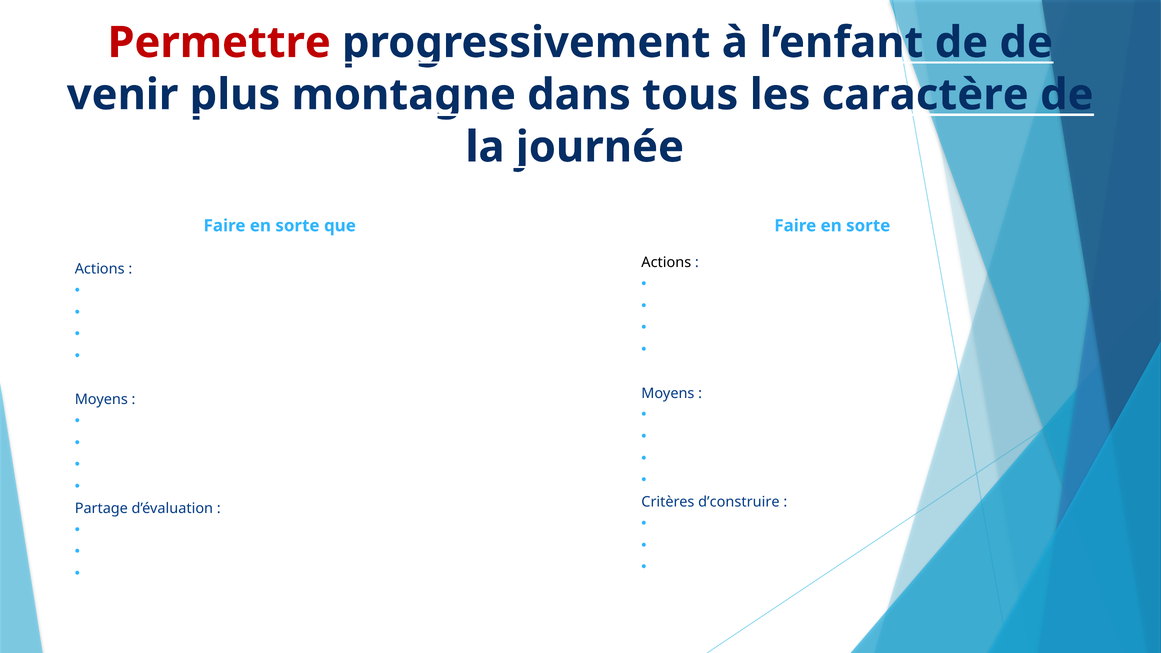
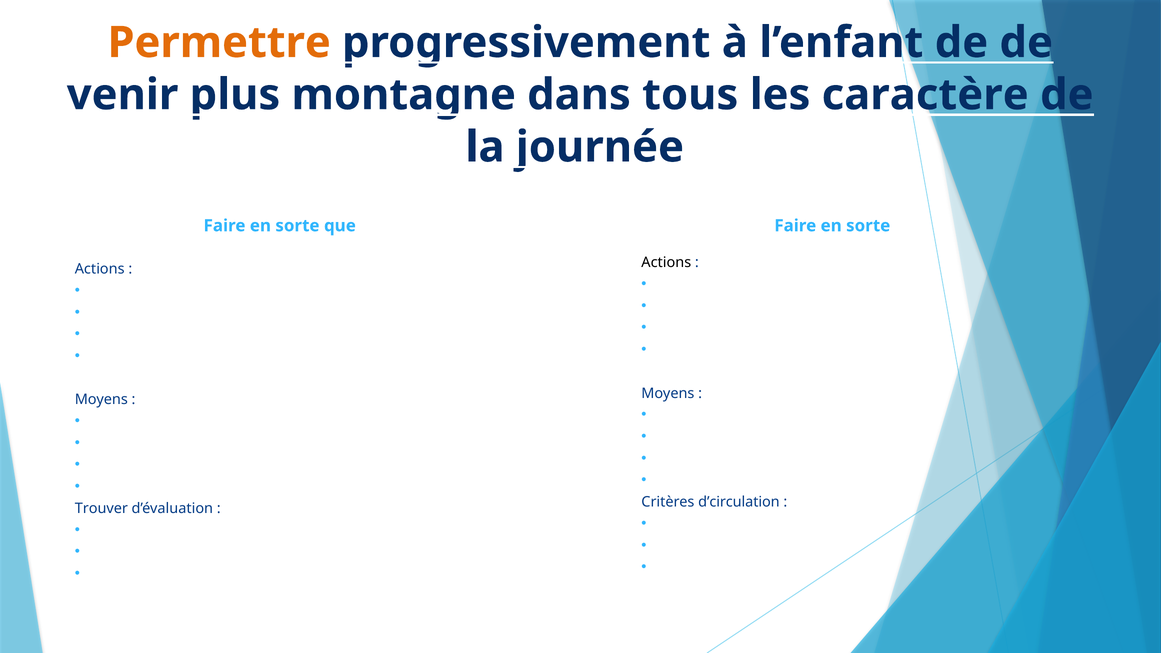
Permettre colour: red -> orange (219, 43)
d’construire: d’construire -> d’circulation (739, 502)
Partage: Partage -> Trouver (101, 508)
